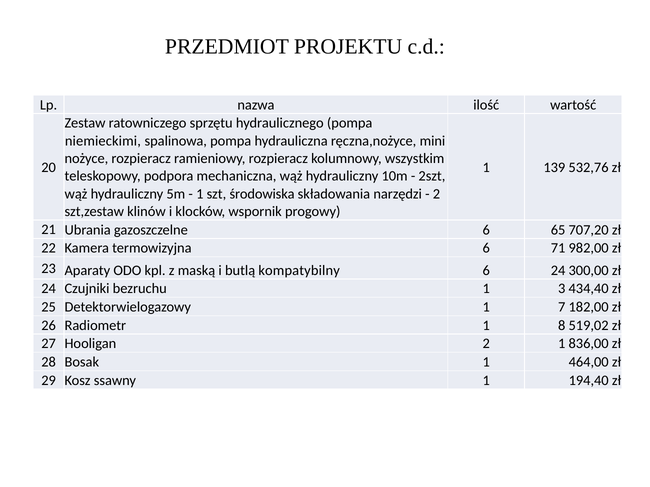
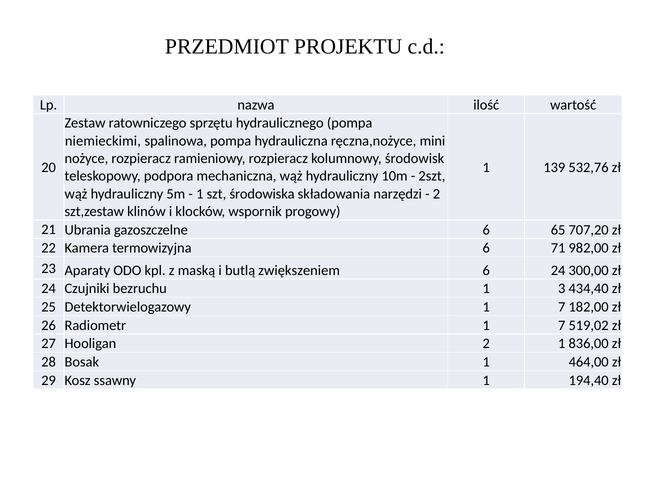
wszystkim: wszystkim -> środowisk (415, 159)
kompatybilny: kompatybilny -> zwiększeniem (299, 271)
Radiometr 1 8: 8 -> 7 (562, 326)
